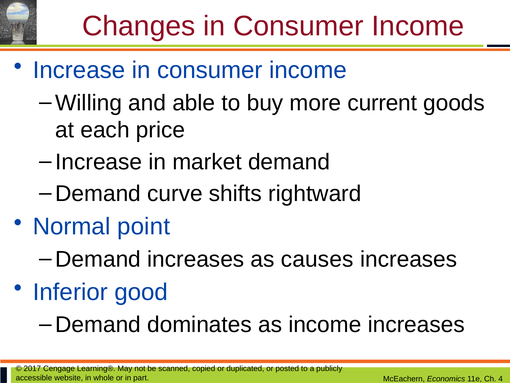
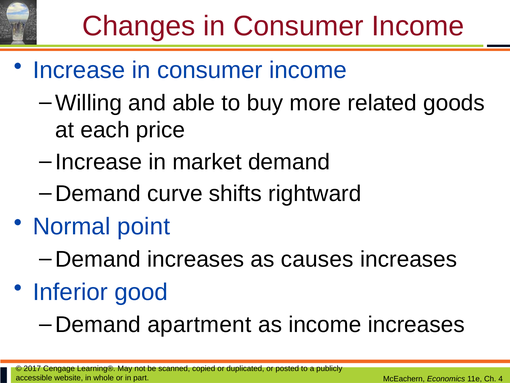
current: current -> related (382, 103)
dominates: dominates -> apartment (199, 324)
